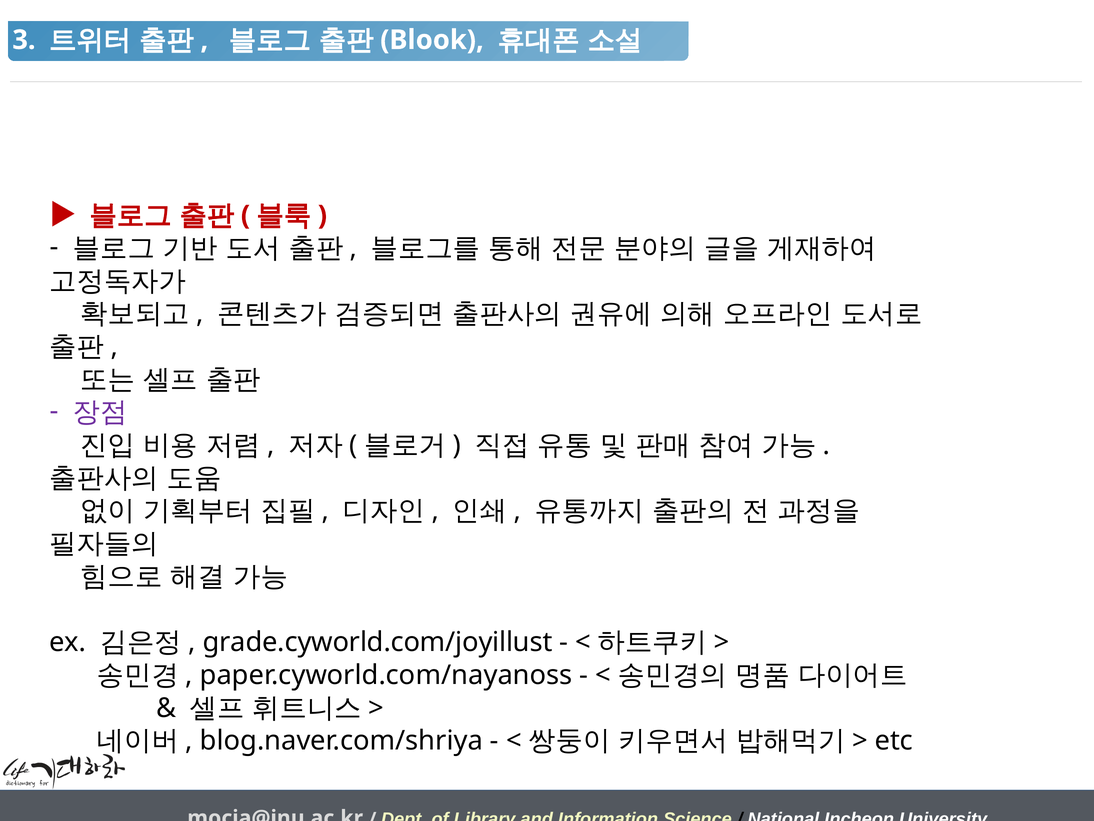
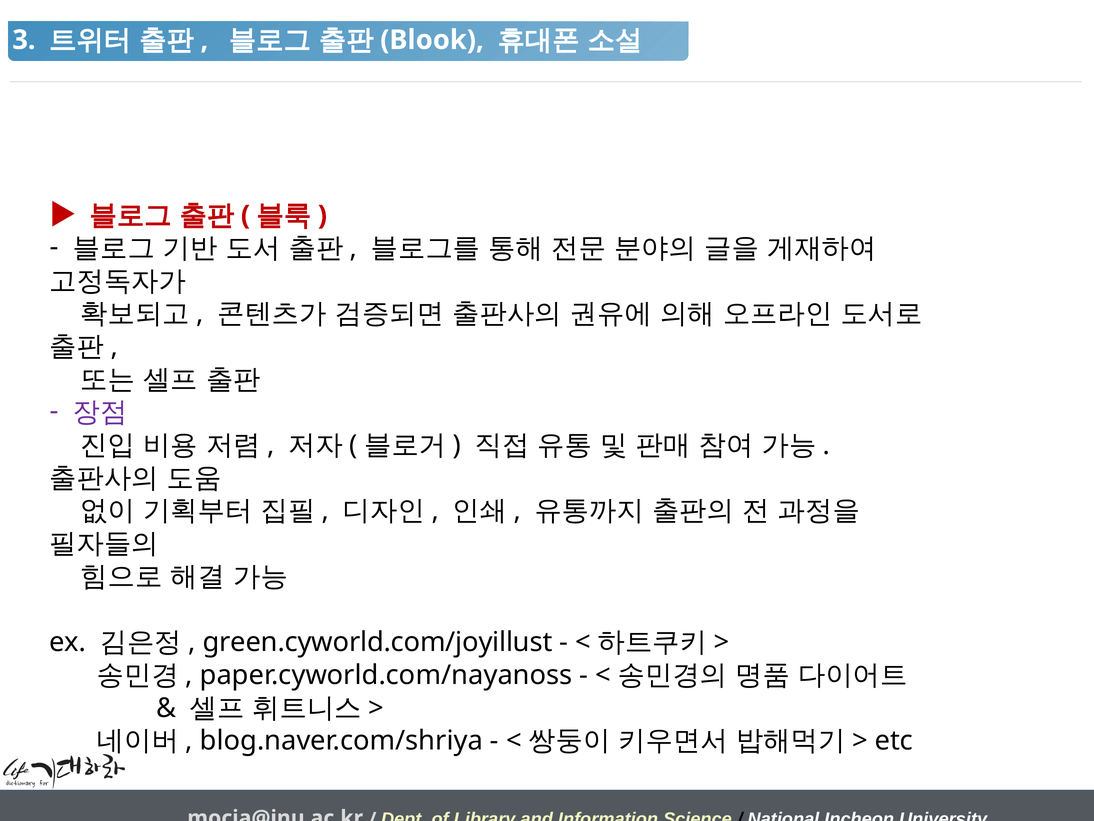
grade.cyworld.com/joyillust: grade.cyworld.com/joyillust -> green.cyworld.com/joyillust (378, 642)
